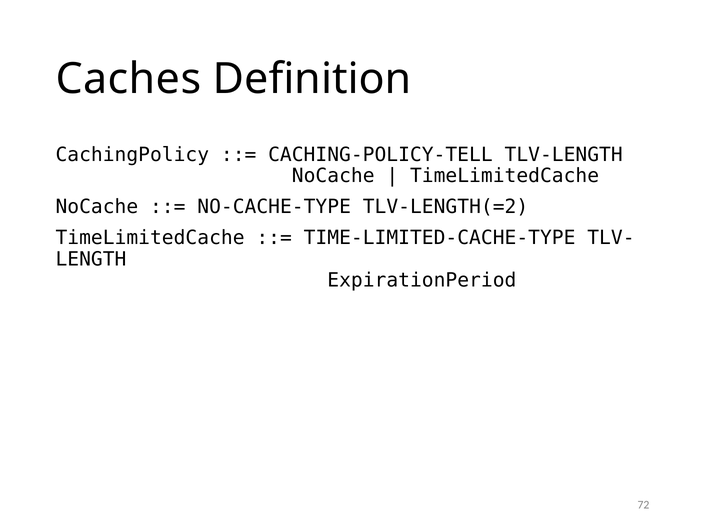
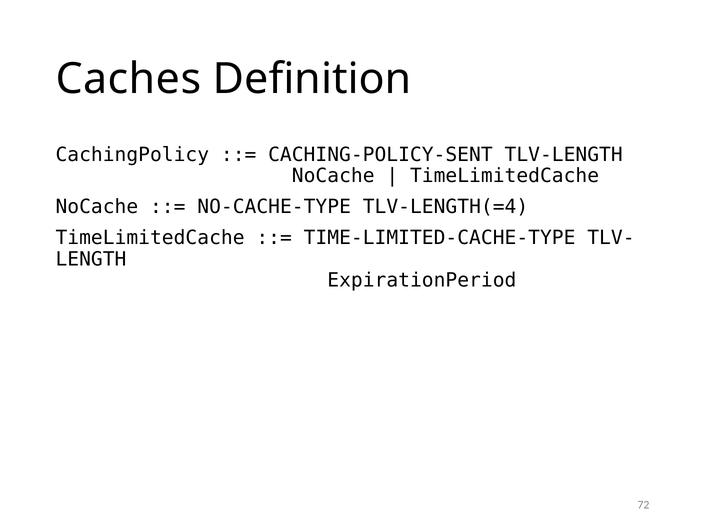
CACHING-POLICY-TELL: CACHING-POLICY-TELL -> CACHING-POLICY-SENT (380, 155)
TLV-LENGTH(=2: TLV-LENGTH(=2 -> TLV-LENGTH(=4 (445, 207)
